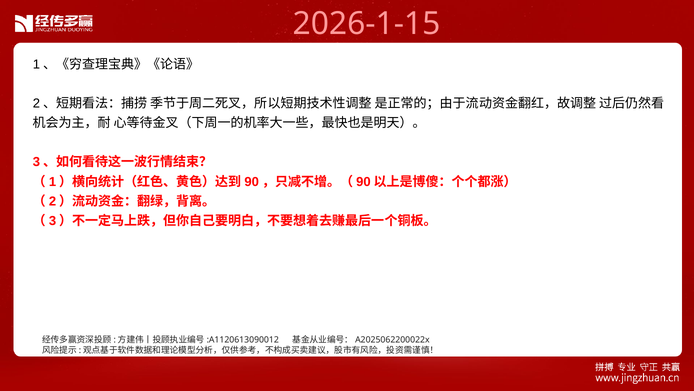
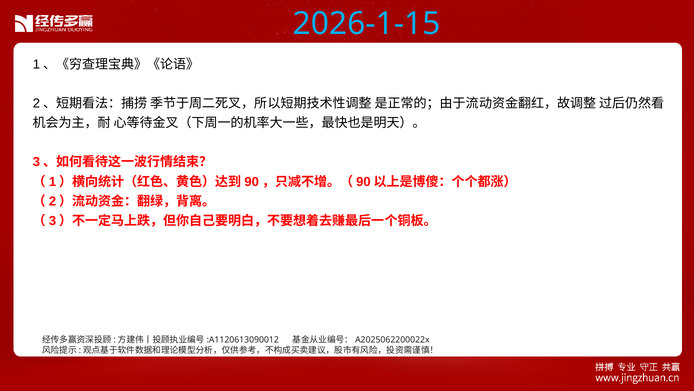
2026-1-15 colour: pink -> light blue (366, 24)
